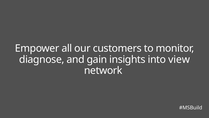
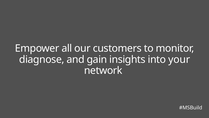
view: view -> your (179, 59)
